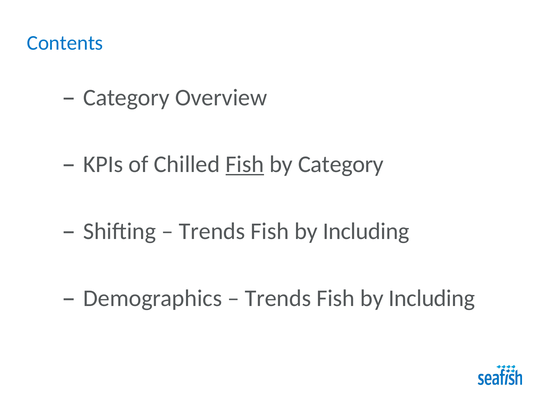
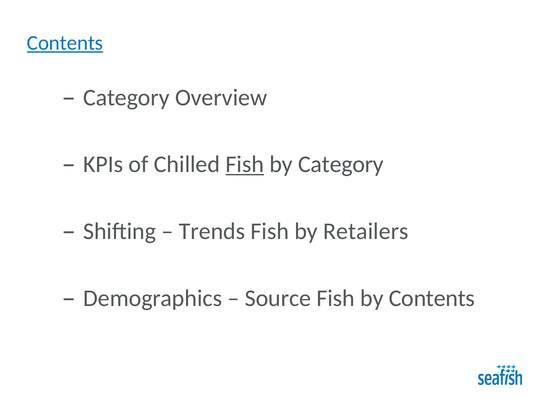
Contents underline: none -> present (65, 43)
Including: Including -> Retailers (366, 232)
Trends: Trends -> Source (278, 299)
Including: Including -> Contents (432, 299)
